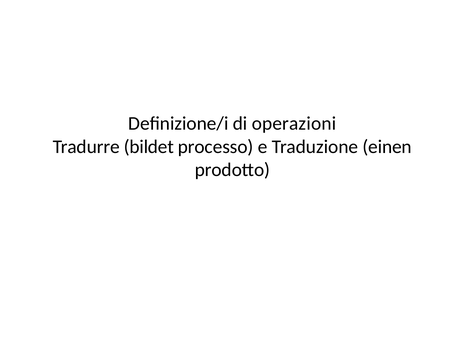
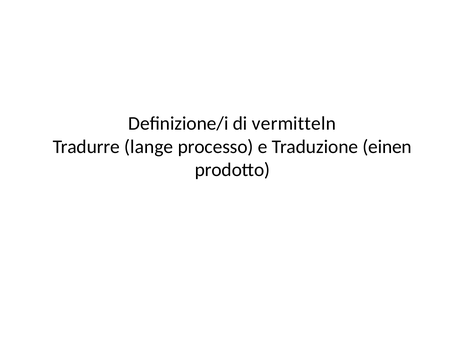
operazioni: operazioni -> vermitteln (294, 124)
bildet: bildet -> lange (149, 147)
